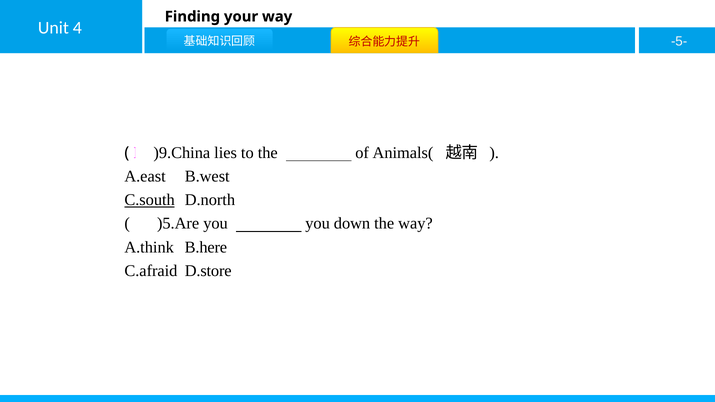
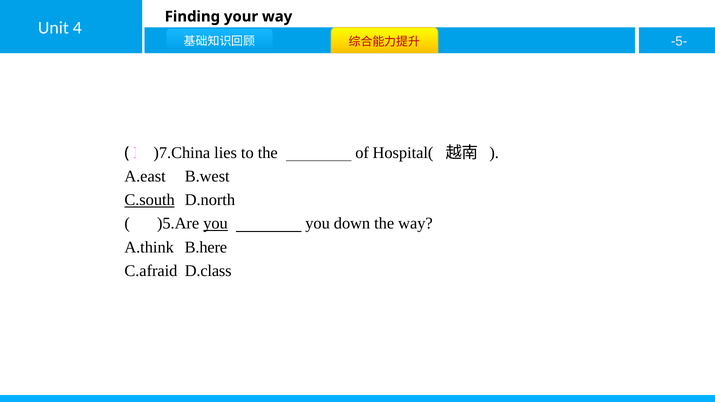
)9.China: )9.China -> )7.China (182, 153)
Animals(: Animals( -> Hospital( (403, 153)
you underline: none -> present (216, 224)
D.store: D.store -> D.class (208, 271)
